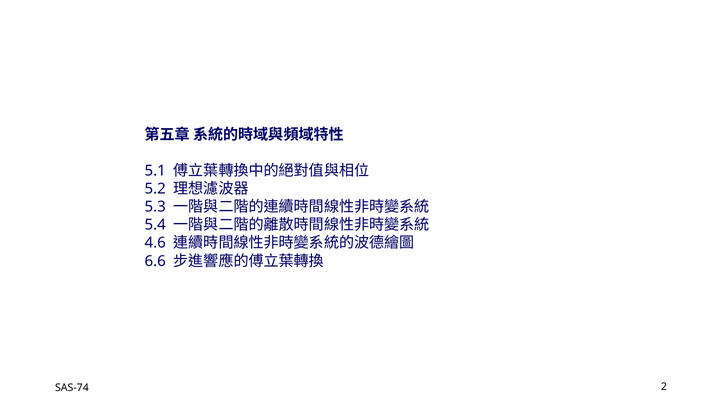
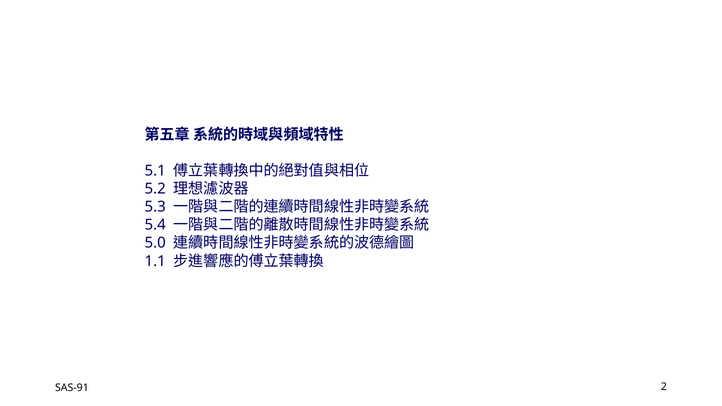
4.6: 4.6 -> 5.0 (155, 243)
6.6: 6.6 -> 1.1 (155, 261)
SAS-74: SAS-74 -> SAS-91 (72, 388)
